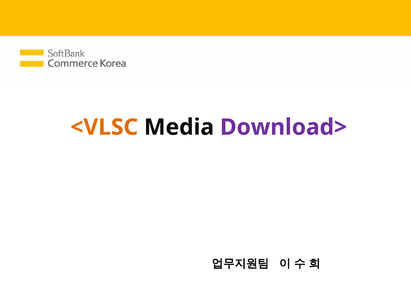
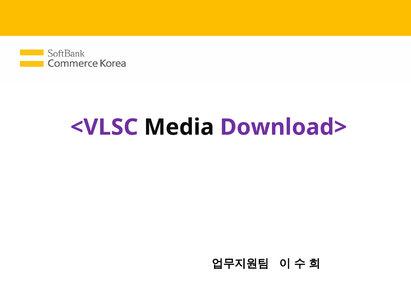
<VLSC colour: orange -> purple (104, 127)
